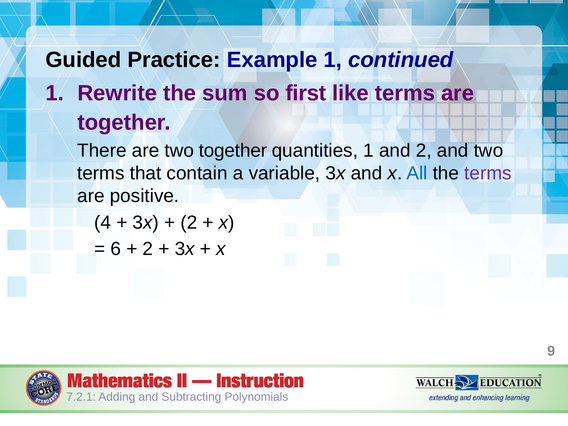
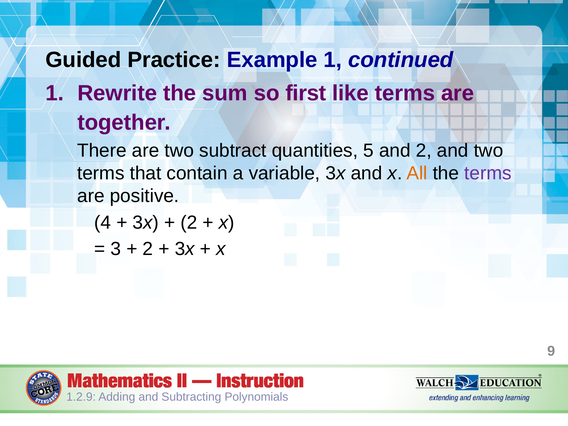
two together: together -> subtract (233, 151)
quantities 1: 1 -> 5 (369, 151)
All colour: blue -> orange (417, 173)
6: 6 -> 3 (116, 249)
7.2.1: 7.2.1 -> 1.2.9 (81, 397)
